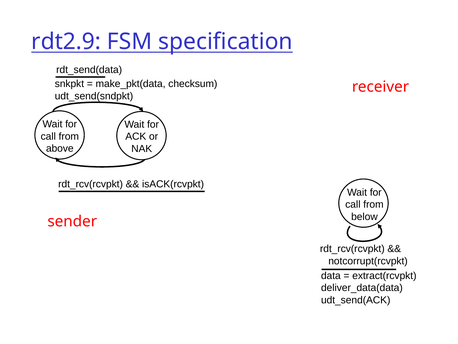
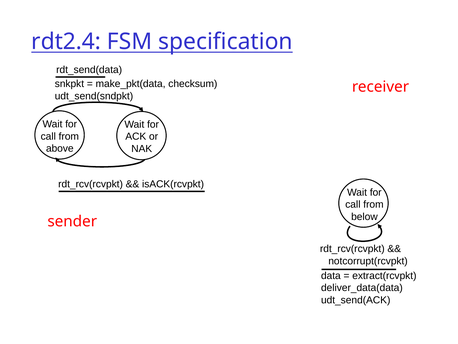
rdt2.9: rdt2.9 -> rdt2.4 (66, 42)
